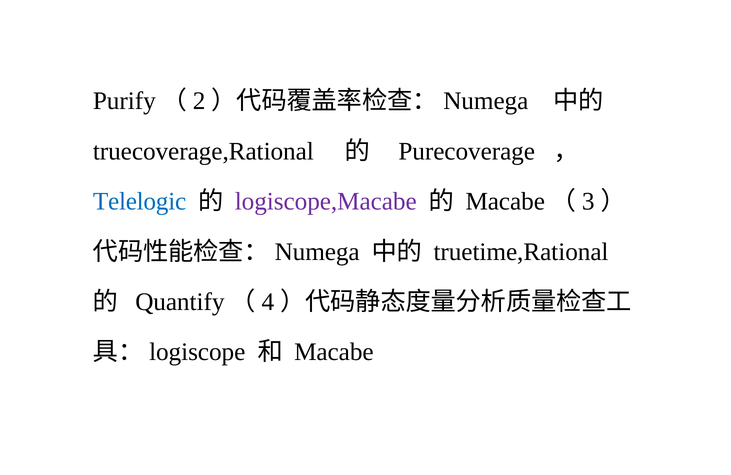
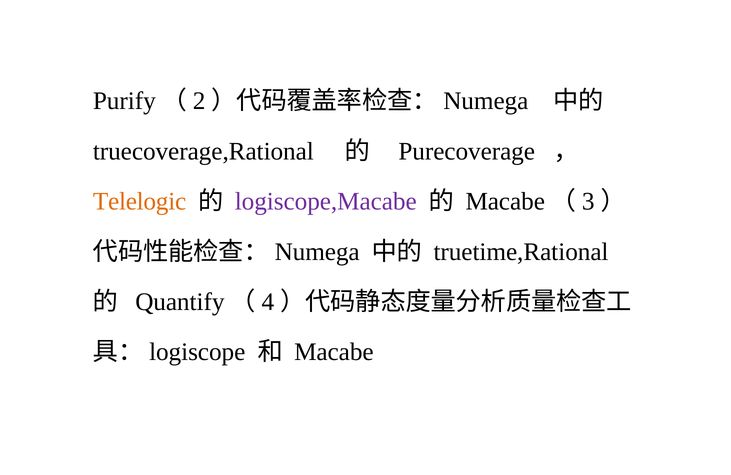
Telelogic colour: blue -> orange (140, 201)
